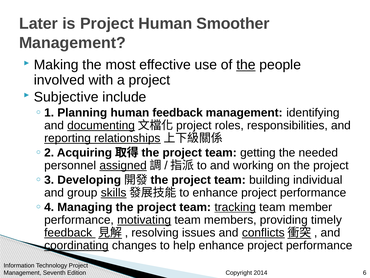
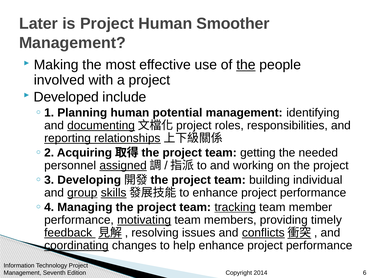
Subjective: Subjective -> Developed (66, 97)
human feedback: feedback -> potential (177, 112)
group underline: none -> present (82, 192)
